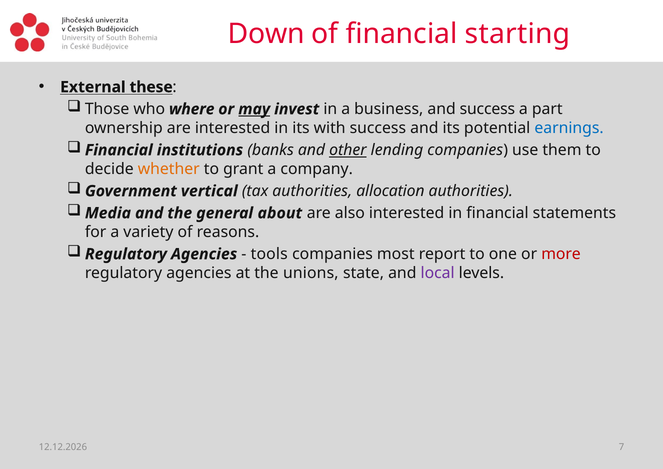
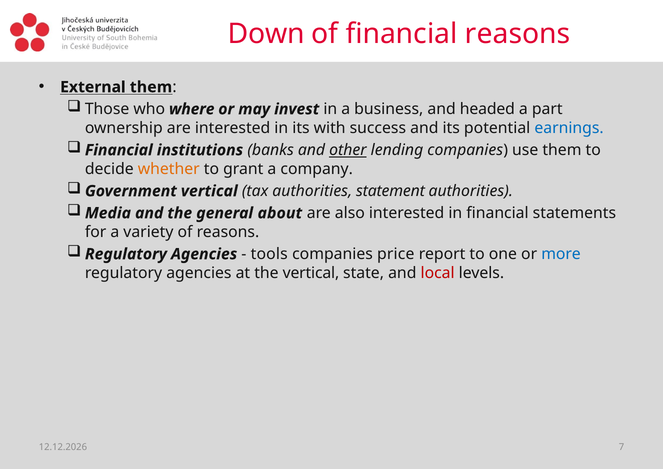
financial starting: starting -> reasons (518, 34)
External these: these -> them (151, 87)
may underline: present -> none (254, 109)
and success: success -> headed (487, 109)
allocation: allocation -> statement (390, 191)
most: most -> price (396, 254)
more colour: red -> blue (561, 254)
the unions: unions -> vertical (311, 273)
local colour: purple -> red (438, 273)
